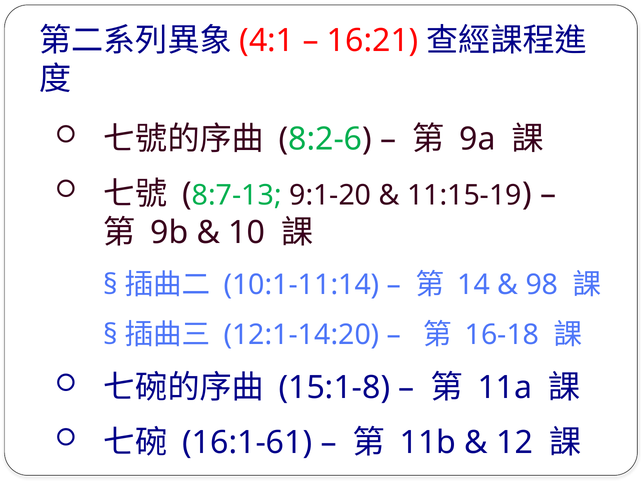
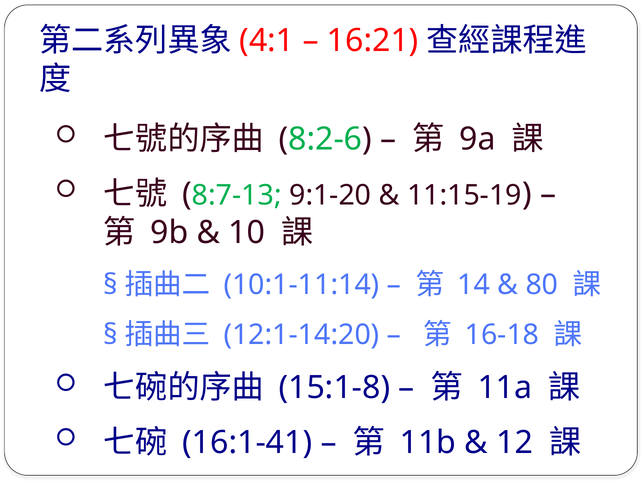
98: 98 -> 80 (542, 284)
16:1-61: 16:1-61 -> 16:1-41 (247, 442)
